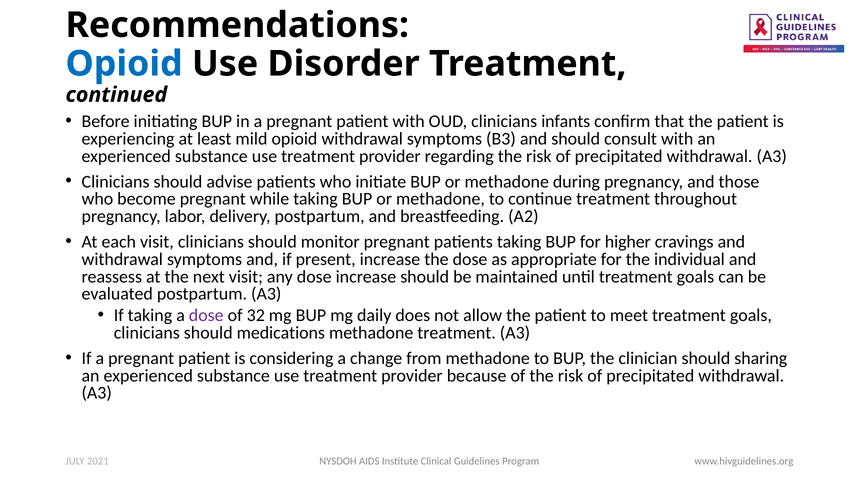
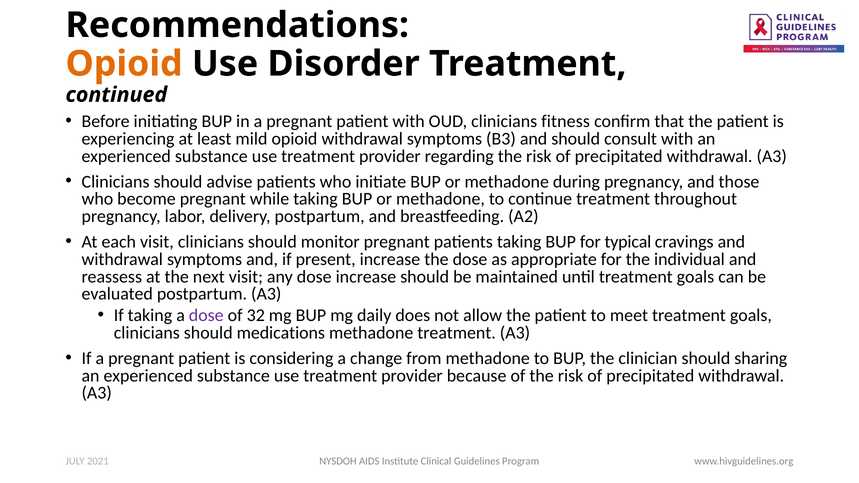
Opioid colour: blue -> orange (124, 64)
infants: infants -> fitness (566, 121)
higher: higher -> typical (628, 242)
